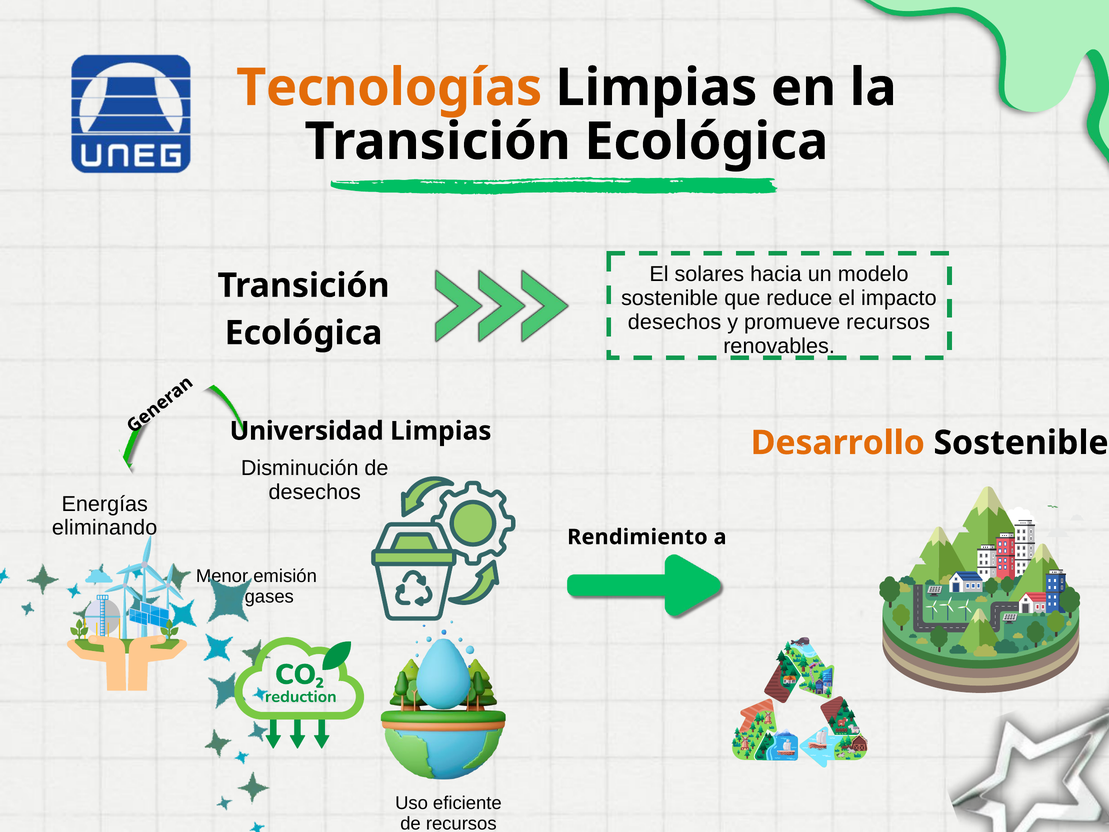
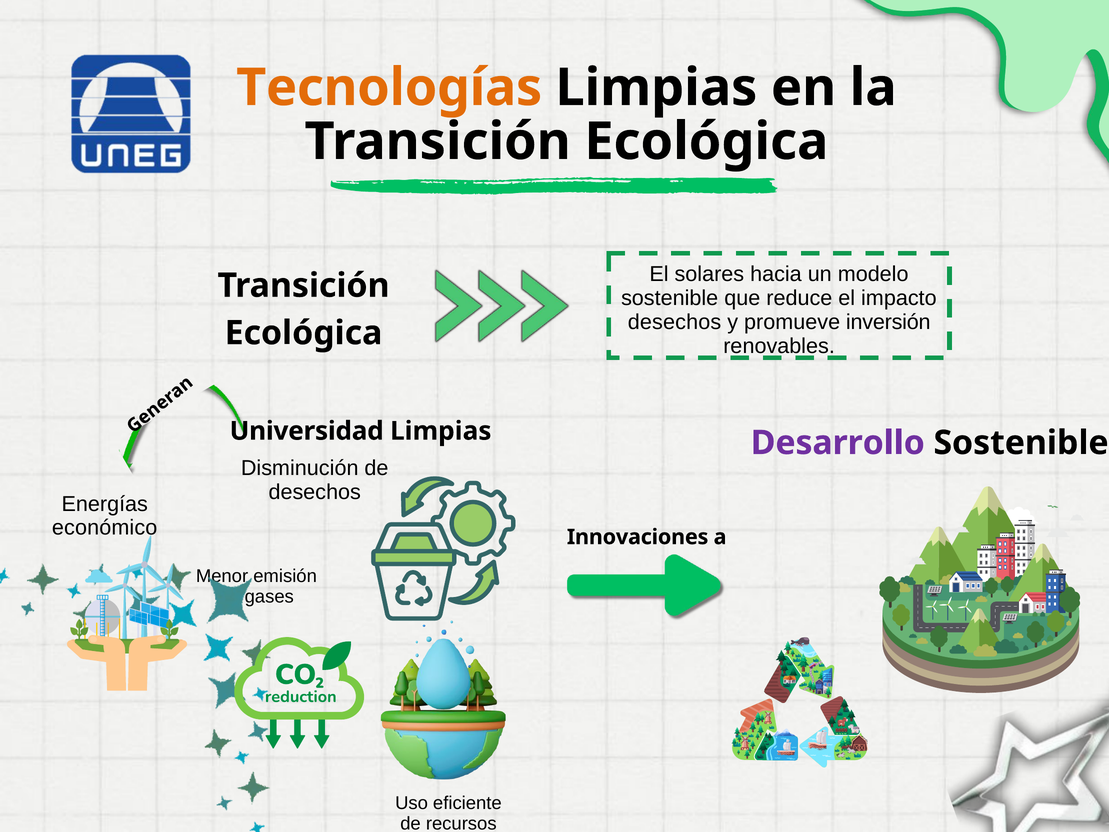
promueve recursos: recursos -> inversión (888, 322)
Desarrollo colour: orange -> purple (838, 443)
eliminando: eliminando -> económico (105, 528)
Rendimiento: Rendimiento -> Innovaciones (638, 537)
